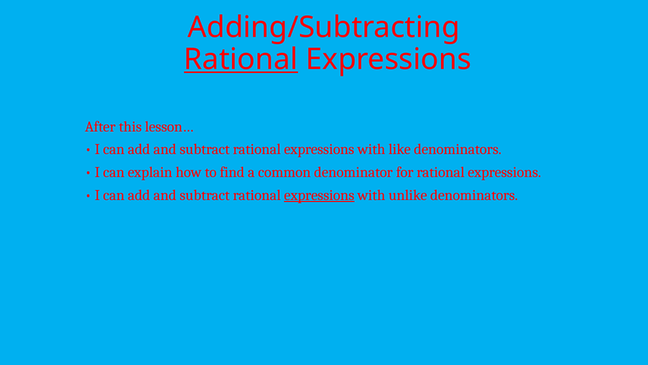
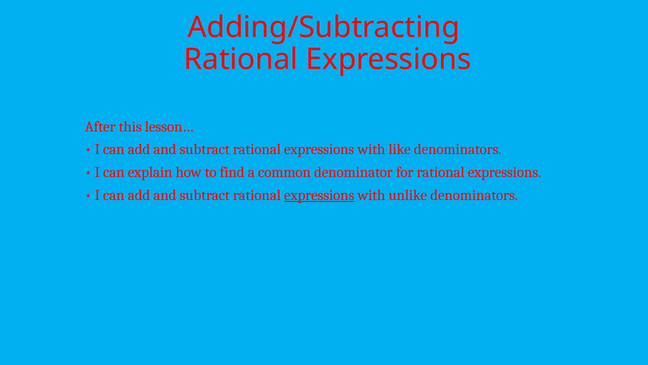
Rational underline: present -> none (241, 59)
